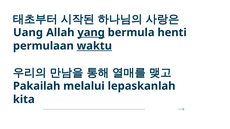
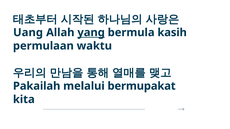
henti: henti -> kasih (172, 33)
waktu underline: present -> none (94, 46)
lepaskanlah: lepaskanlah -> bermupakat (142, 86)
